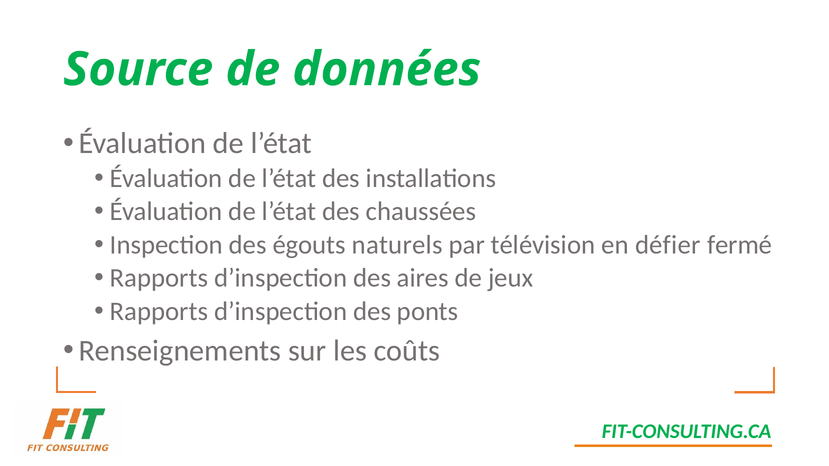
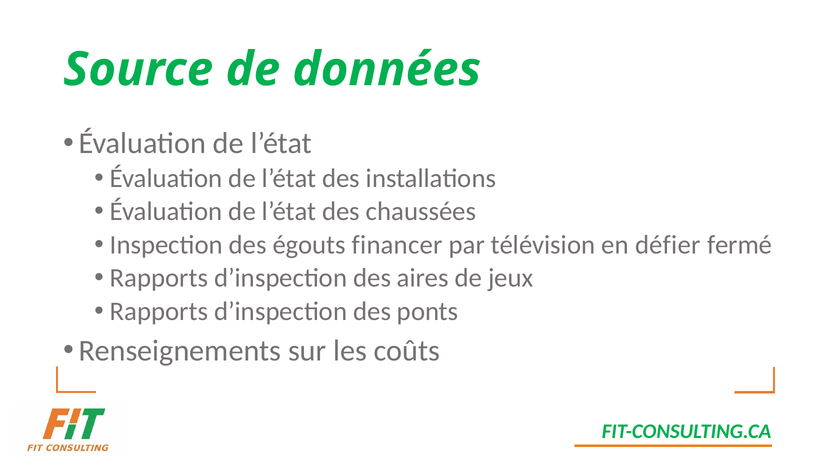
naturels: naturels -> financer (397, 245)
